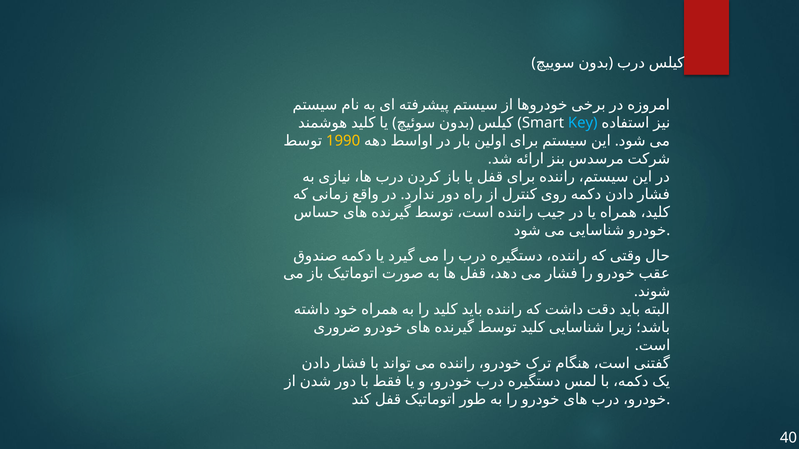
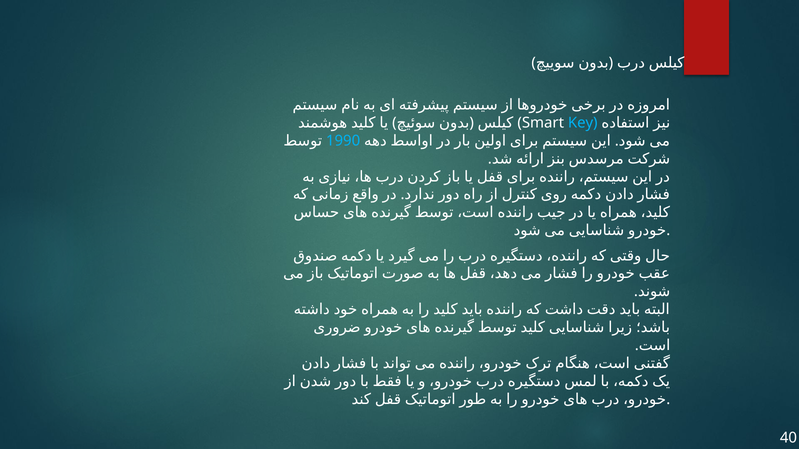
1990 colour: yellow -> light blue (343, 141)
